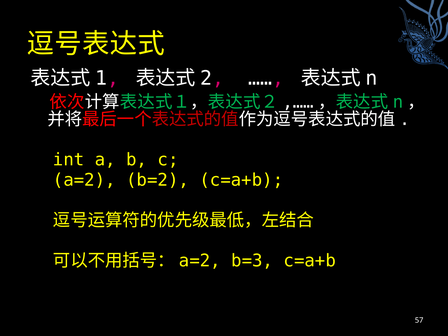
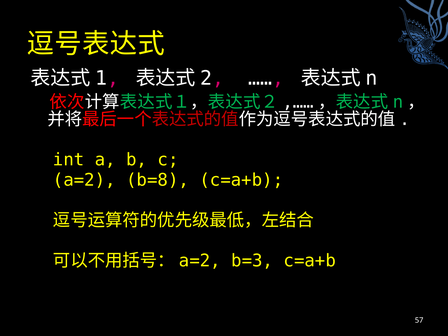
b=2: b=2 -> b=8 (158, 180)
